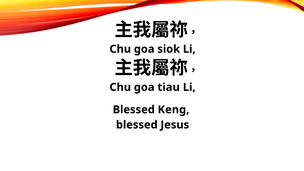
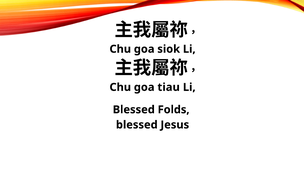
Keng: Keng -> Folds (174, 110)
